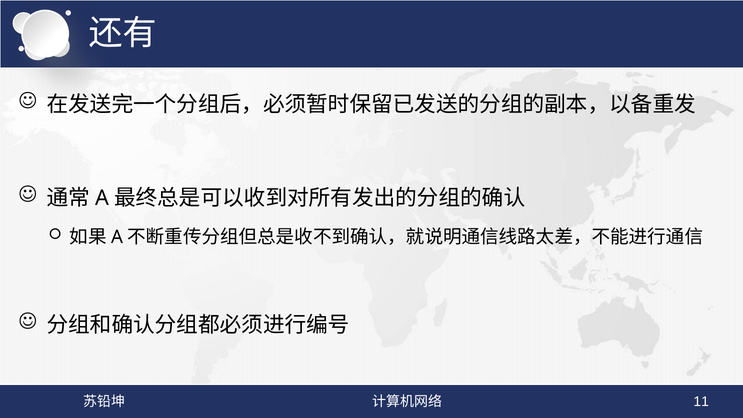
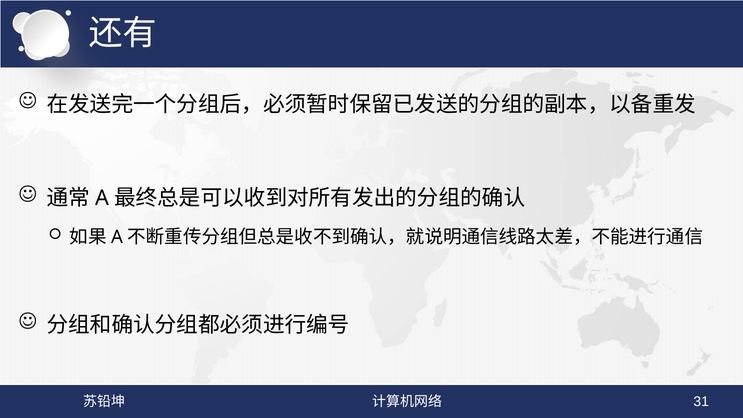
11: 11 -> 31 (701, 401)
